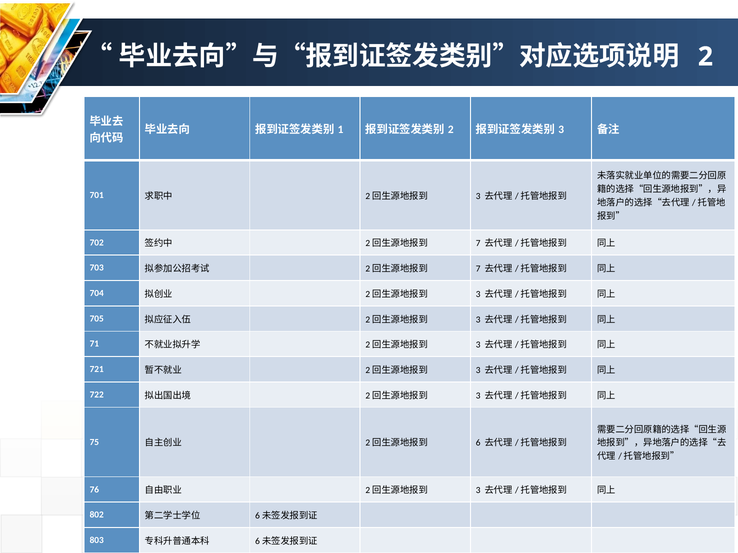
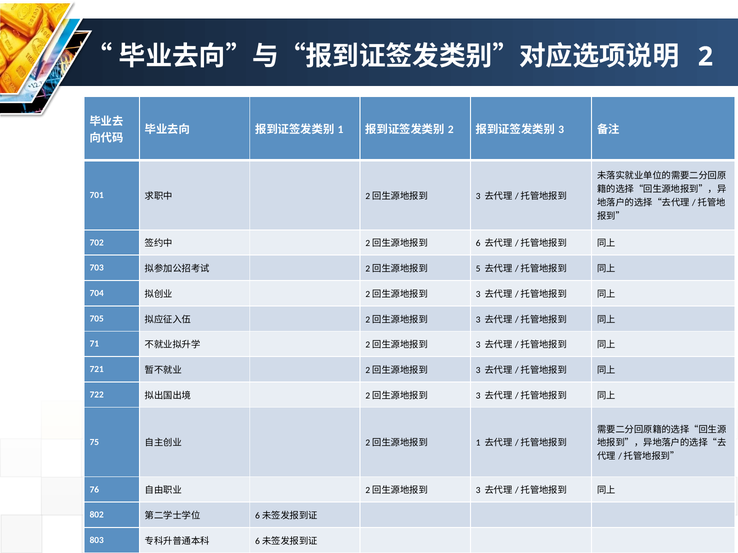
7: 7 -> 6 (478, 244)
7: 7 -> 5 (478, 269)
6: 6 -> 1 (478, 443)
